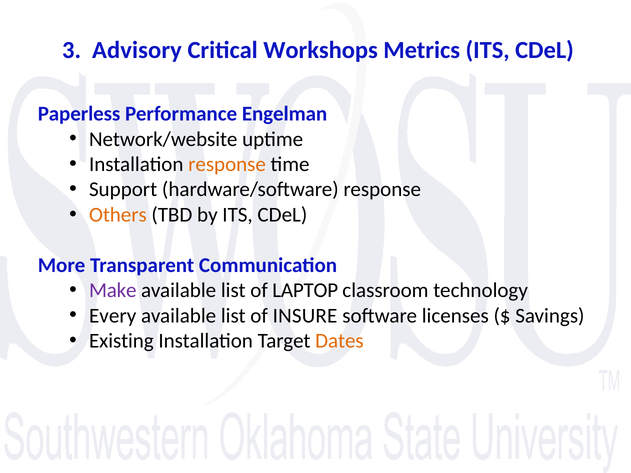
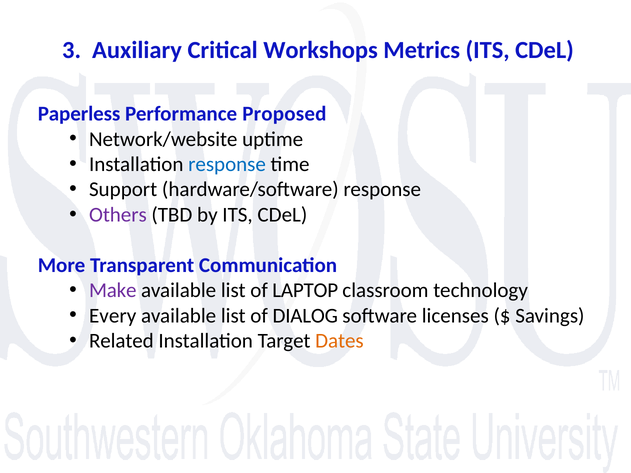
Advisory: Advisory -> Auxiliary (137, 50)
Engelman: Engelman -> Proposed (284, 114)
response colour: orange -> blue (227, 164)
Others colour: orange -> purple (118, 215)
INSURE: INSURE -> DIALOG (305, 316)
Existing: Existing -> Related (121, 341)
